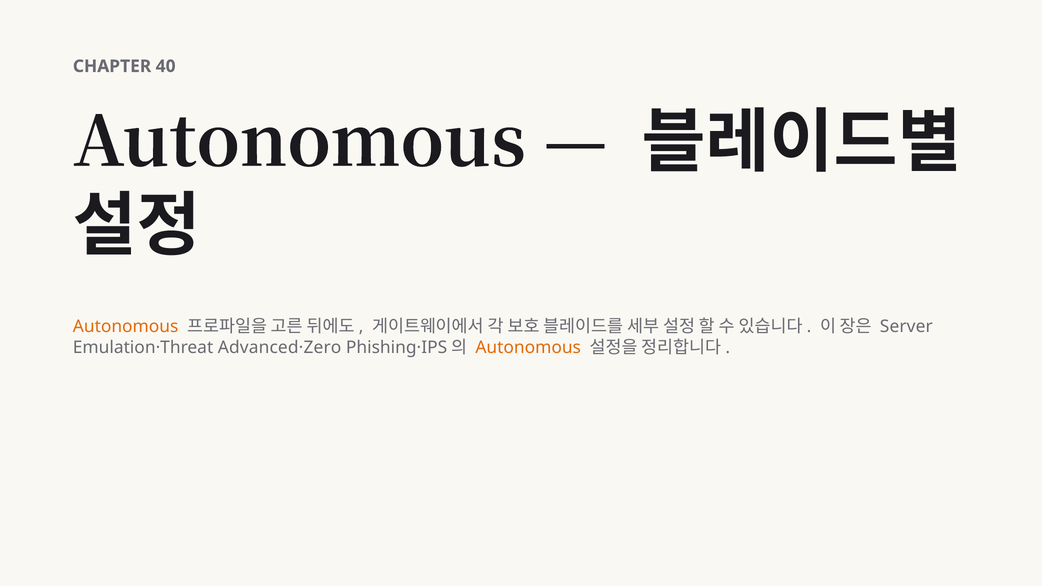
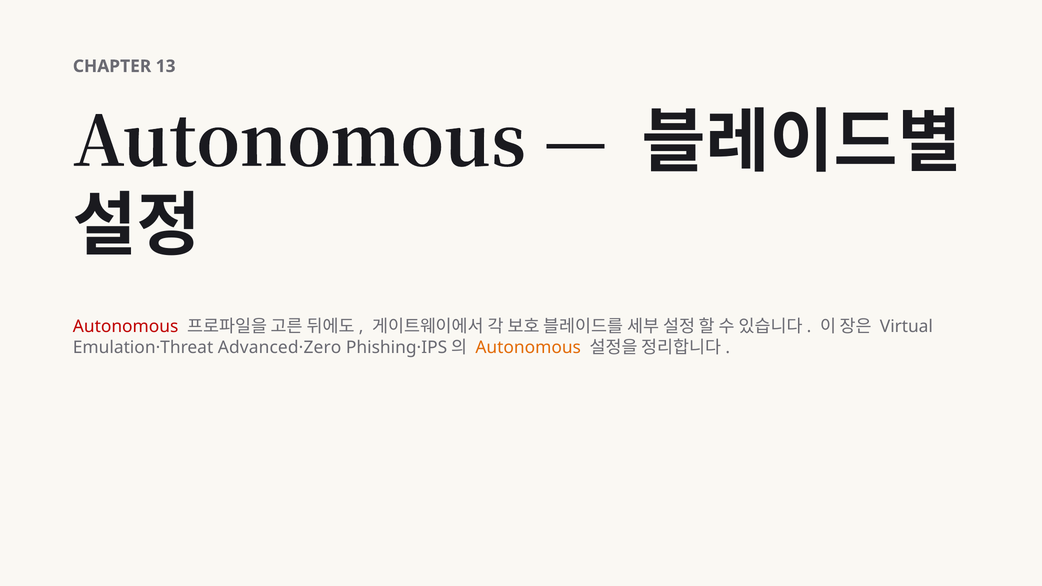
40: 40 -> 13 (166, 66)
Autonomous colour: orange -> red (126, 327)
Server: Server -> Virtual (906, 327)
